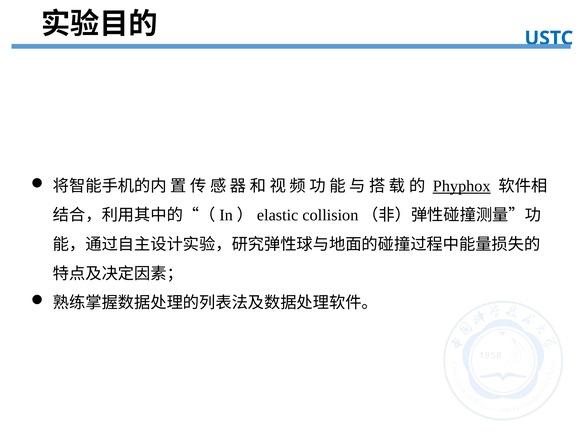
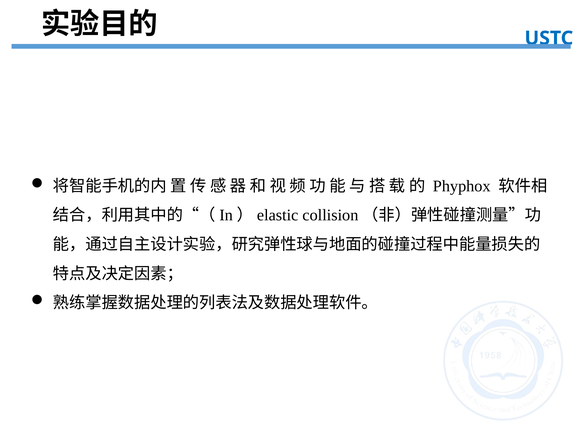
Phyphox underline: present -> none (462, 186)
